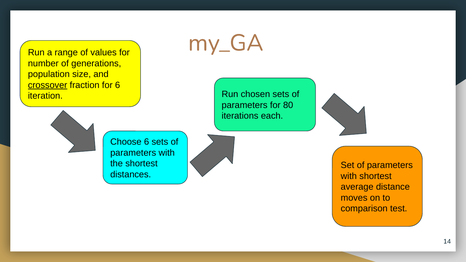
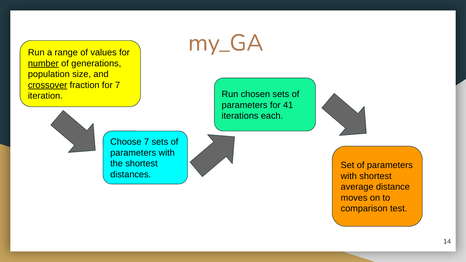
number underline: none -> present (43, 63)
for 6: 6 -> 7 (118, 85)
80: 80 -> 41 (288, 105)
Choose 6: 6 -> 7 (147, 142)
